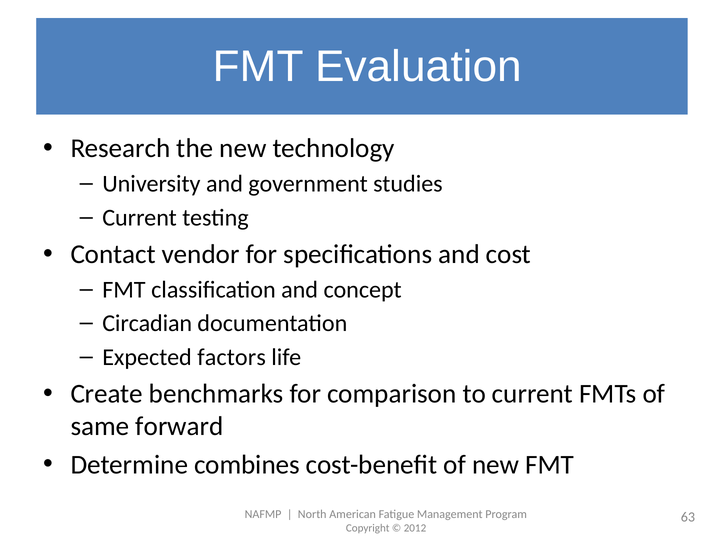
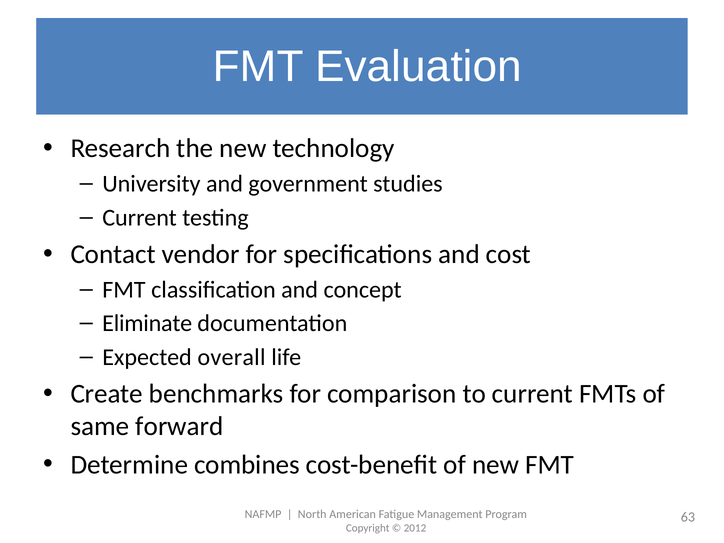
Circadian: Circadian -> Eliminate (147, 324)
factors: factors -> overall (232, 357)
